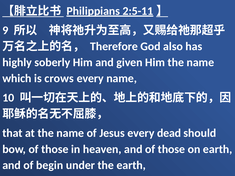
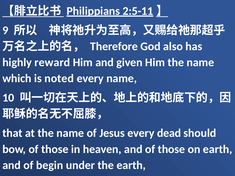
soberly: soberly -> reward (52, 62)
crows: crows -> noted (59, 79)
